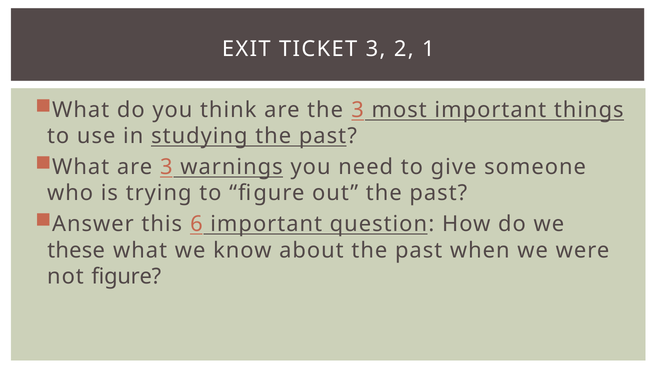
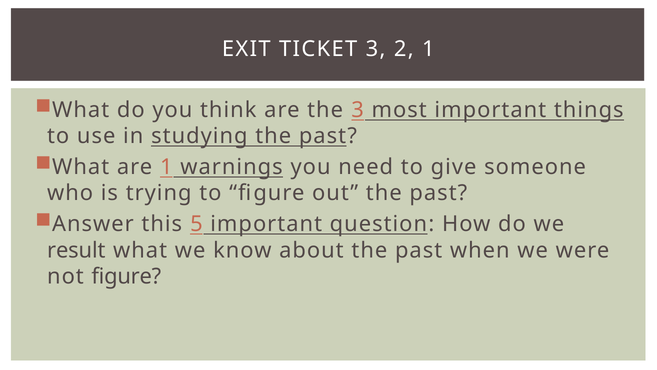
are 3: 3 -> 1 (166, 167)
6: 6 -> 5 (196, 224)
these: these -> result (76, 250)
